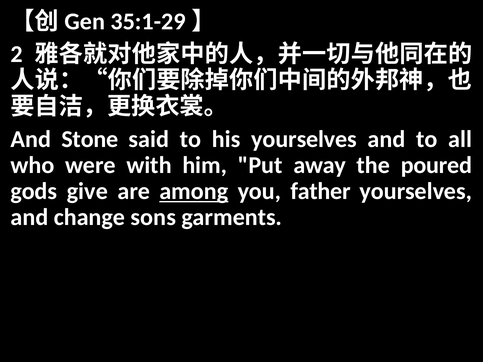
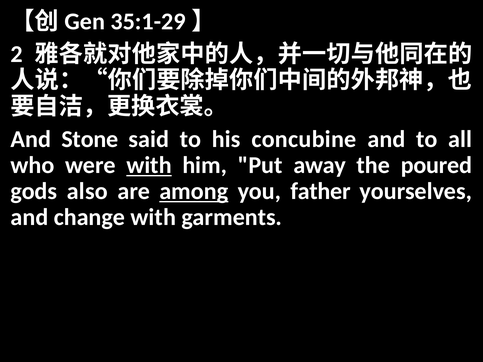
his yourselves: yourselves -> concubine (304, 139)
with underline: none -> present (149, 165)
give: give -> also (87, 191)
change sons: sons -> with (153, 218)
